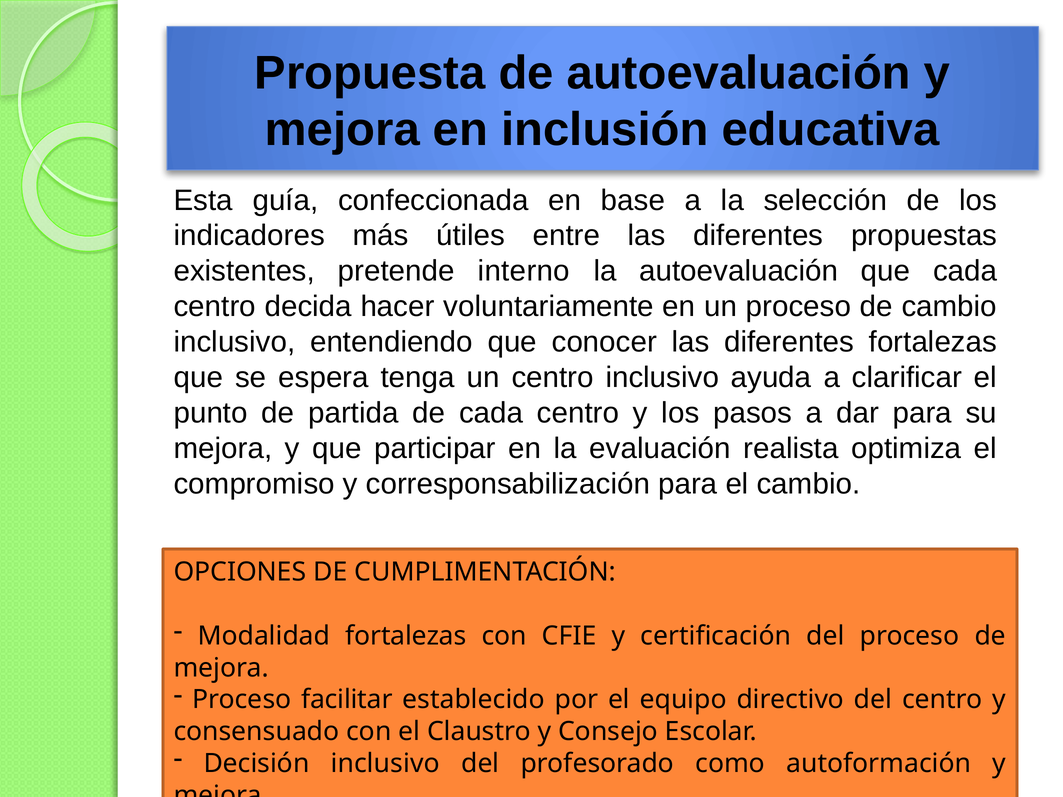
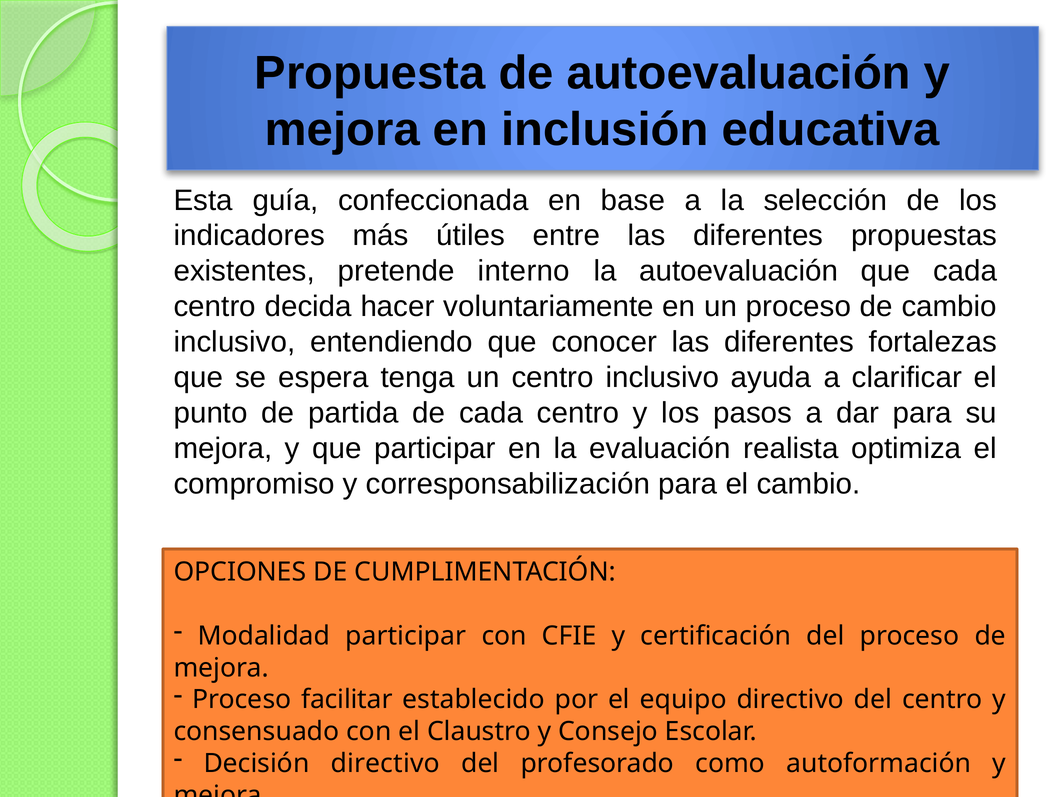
Modalidad fortalezas: fortalezas -> participar (406, 636)
Decisión inclusivo: inclusivo -> directivo (385, 764)
